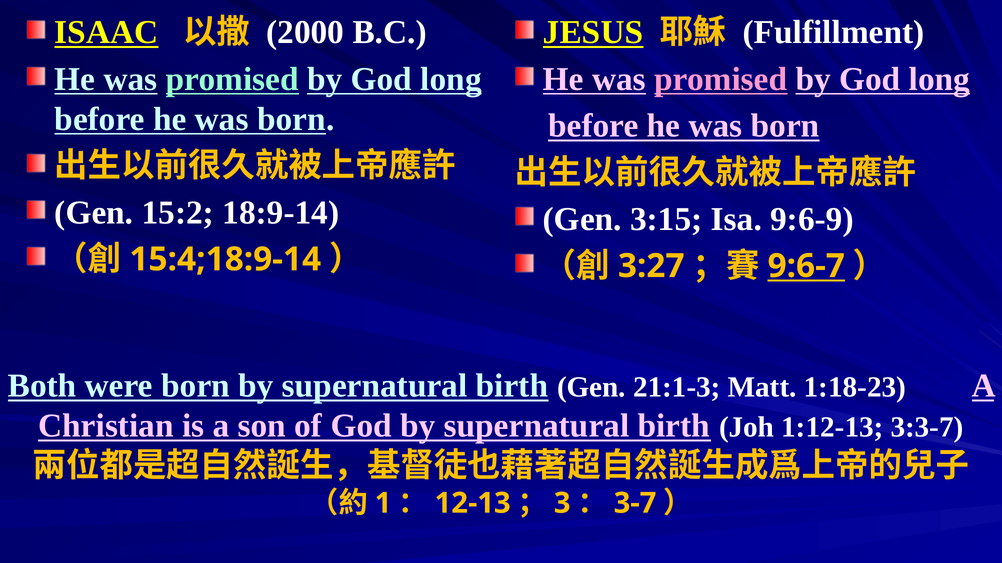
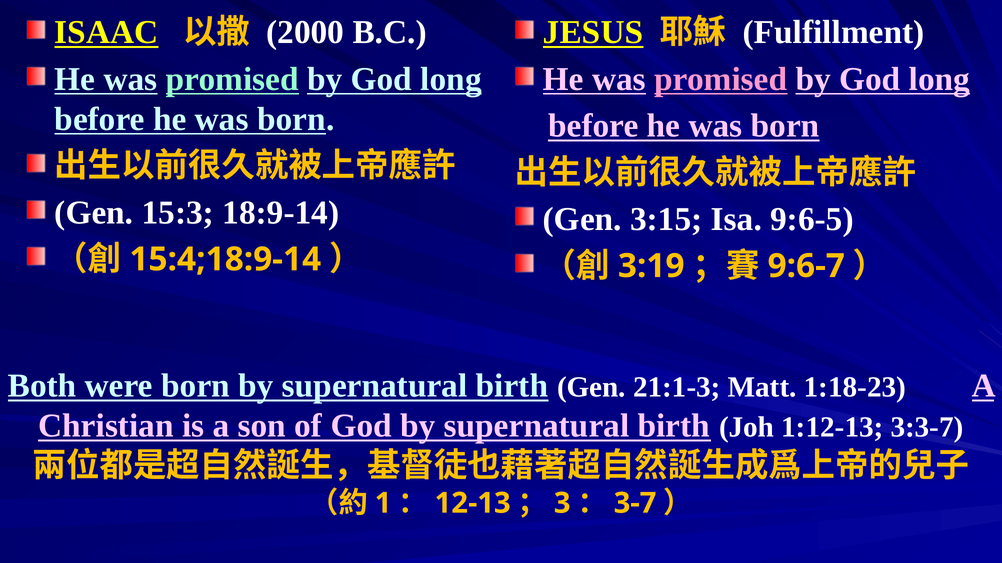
15:2: 15:2 -> 15:3 (178, 213)
9:6-9: 9:6-9 -> 9:6-5 (812, 220)
3:27: 3:27 -> 3:19 (651, 266)
9:6-7 underline: present -> none (806, 266)
